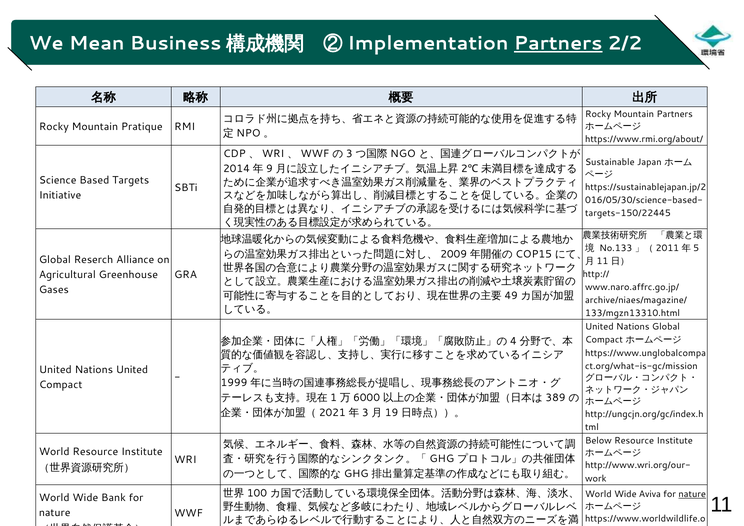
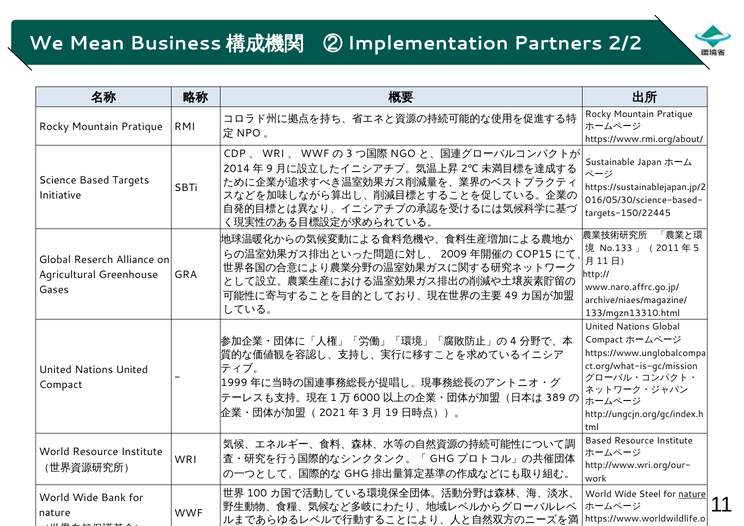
Partners underline: present -> none (558, 43)
Partners: Partners -> Pratique (675, 114)
Below: Below -> Based (598, 441)
Aviva: Aviva -> Steel (650, 494)
